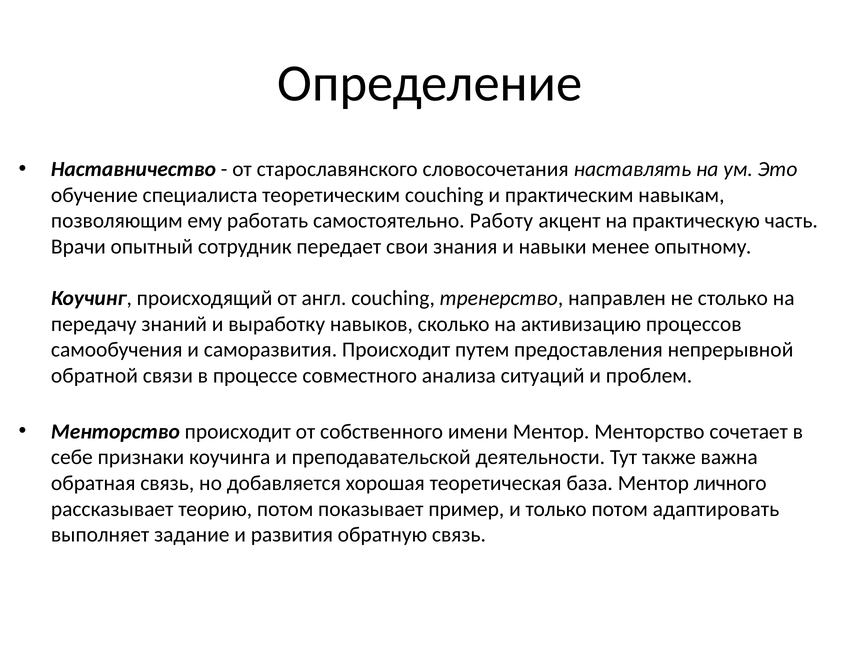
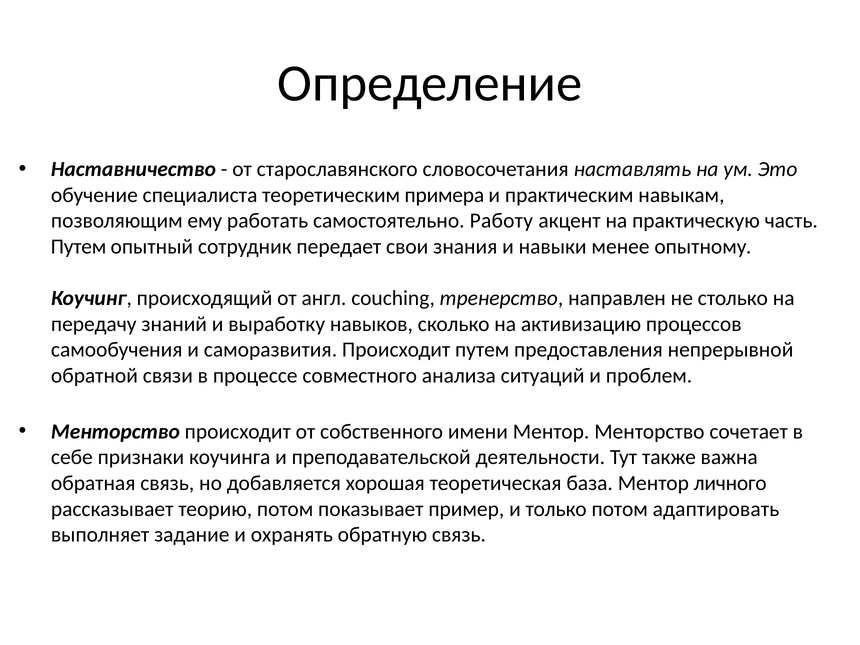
теоретическим couching: couching -> примера (444, 195)
Врачи: Врачи -> Путем (79, 247)
развития: развития -> охранять (292, 535)
